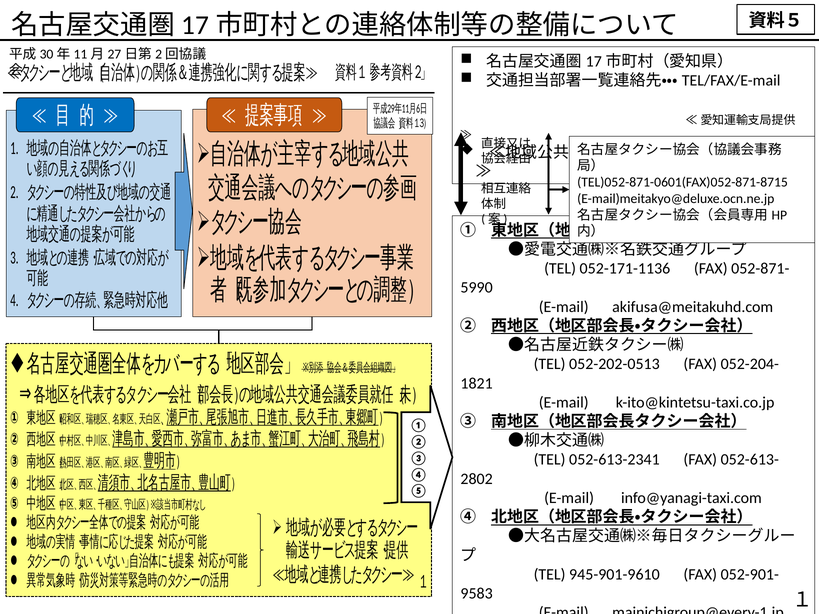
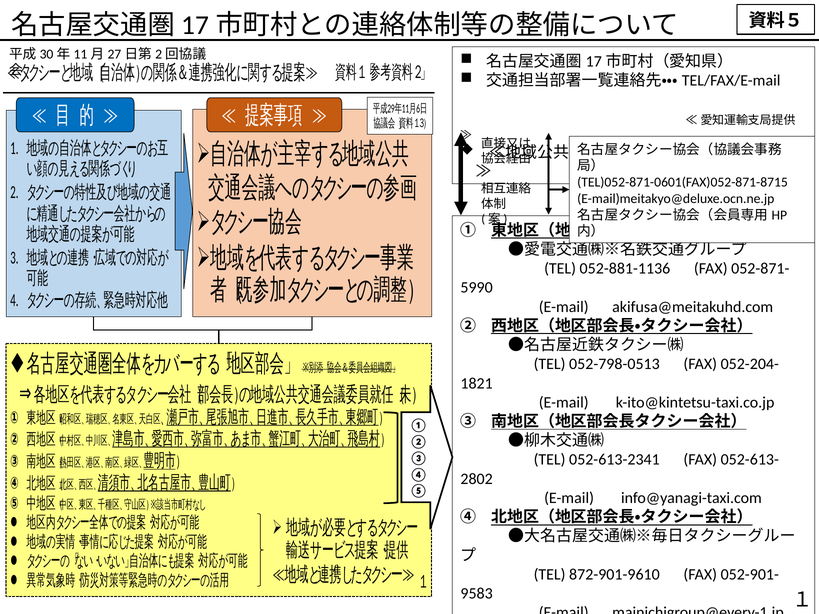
052-171-1136: 052-171-1136 -> 052-881-1136 (625, 269)
052-202-0513: 052-202-0513 -> 052-798-0513 (614, 364)
945-901-9610: 945-901-9610 -> 872-901-9610 (614, 575)
